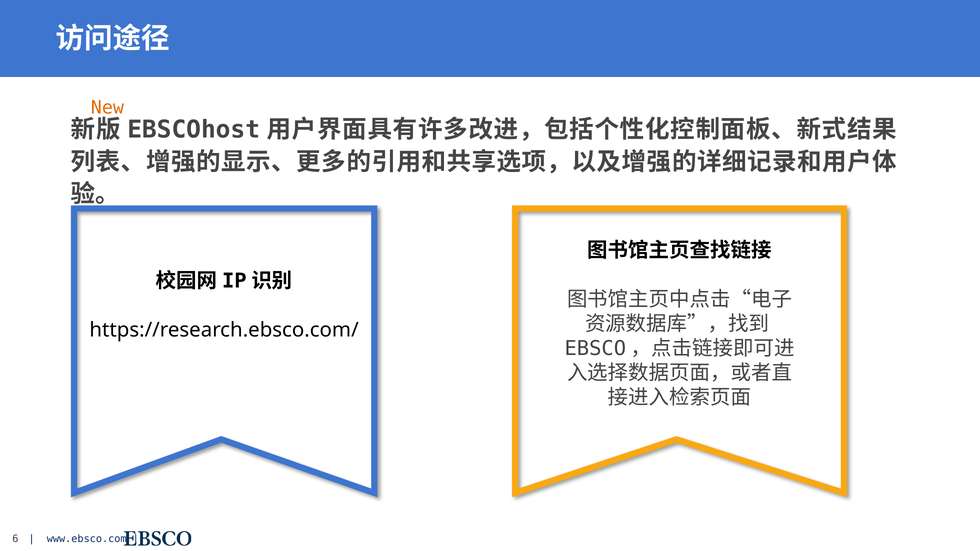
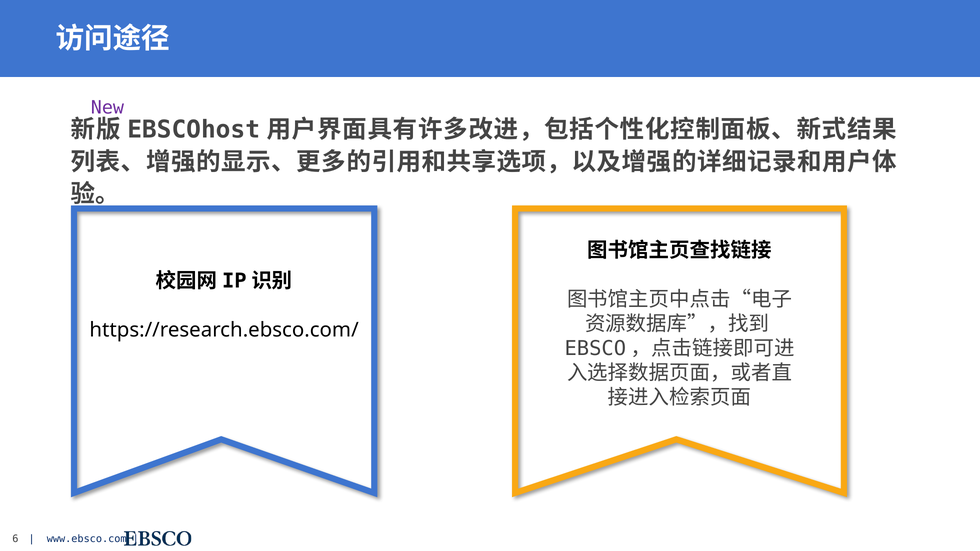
New colour: orange -> purple (107, 108)
